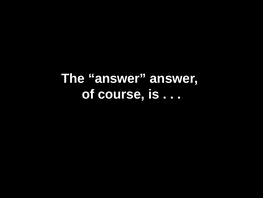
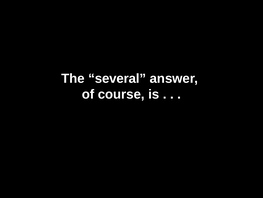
The answer: answer -> several (117, 78)
